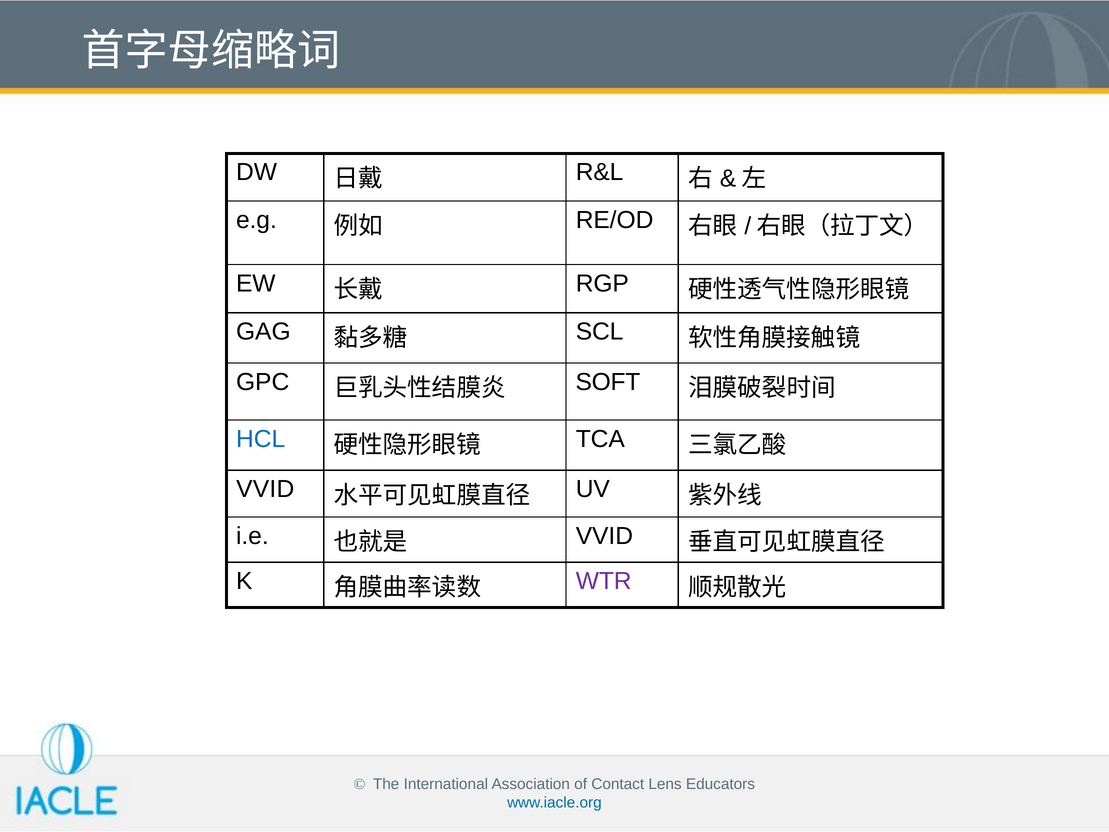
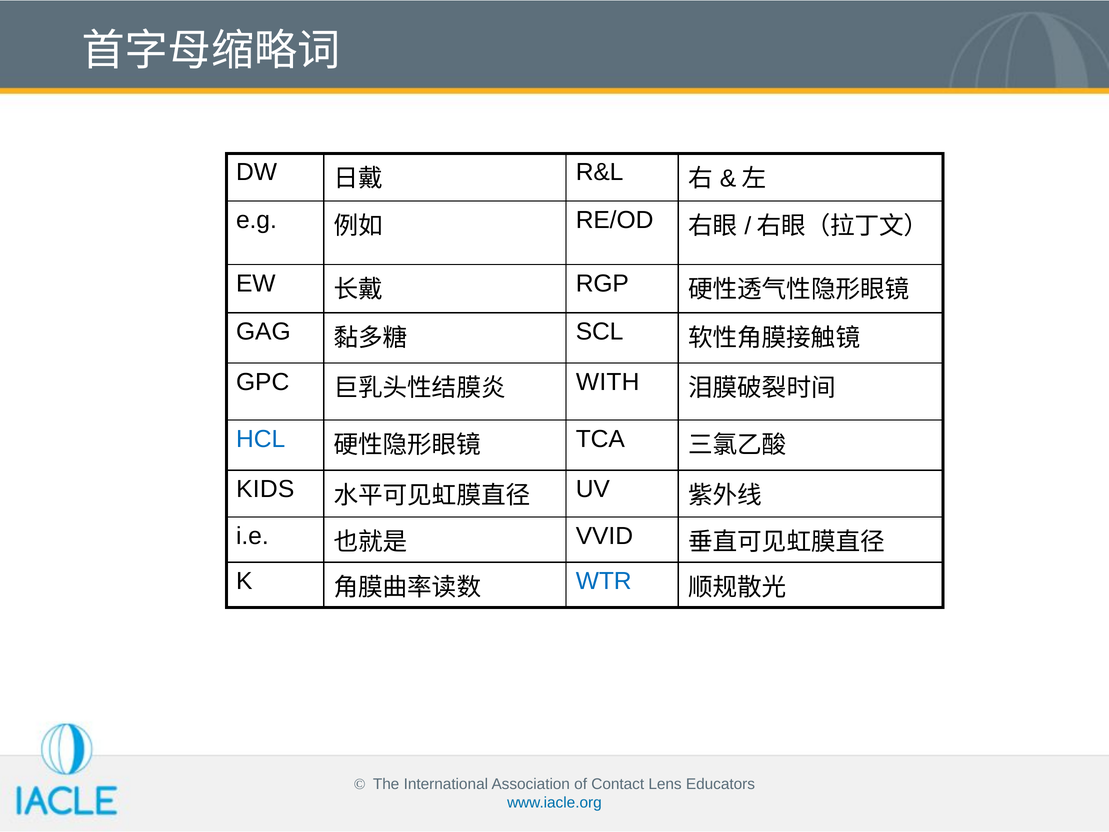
SOFT: SOFT -> WITH (608, 382)
VVID: VVID -> KIDS (265, 489)
WTR colour: purple -> blue (604, 581)
